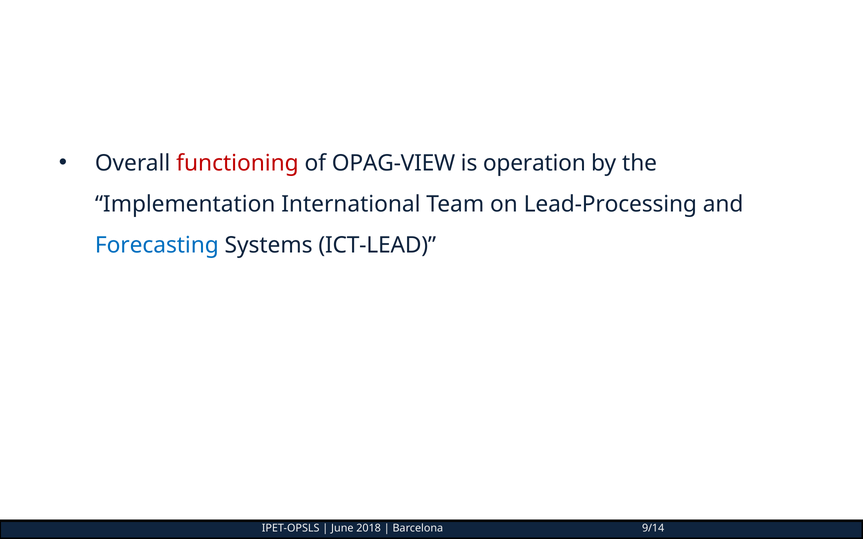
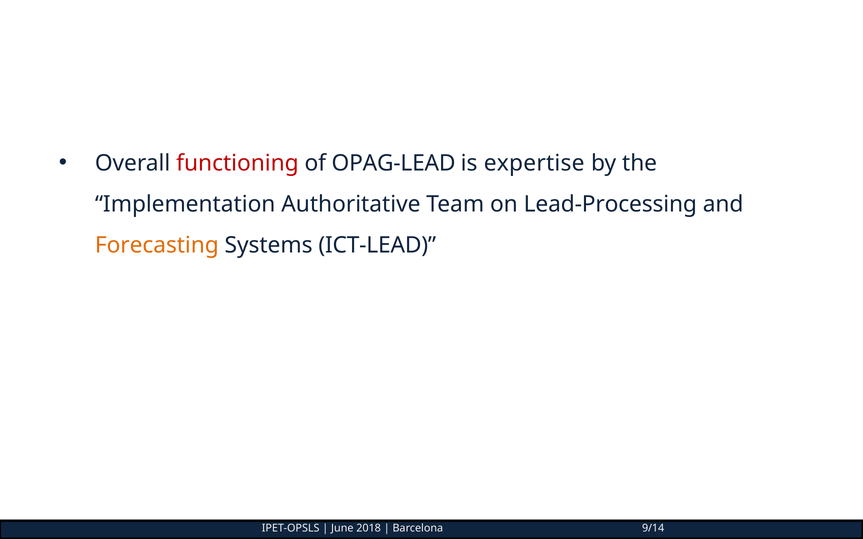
OPAG-VIEW: OPAG-VIEW -> OPAG-LEAD (394, 163)
operation: operation -> expertise (534, 163)
International: International -> Authoritative (351, 204)
Forecasting colour: blue -> orange (157, 245)
